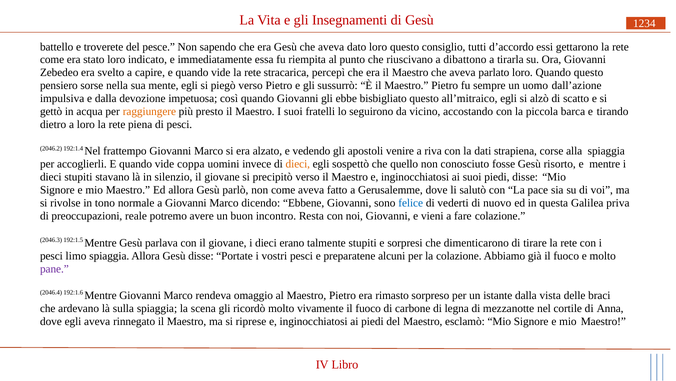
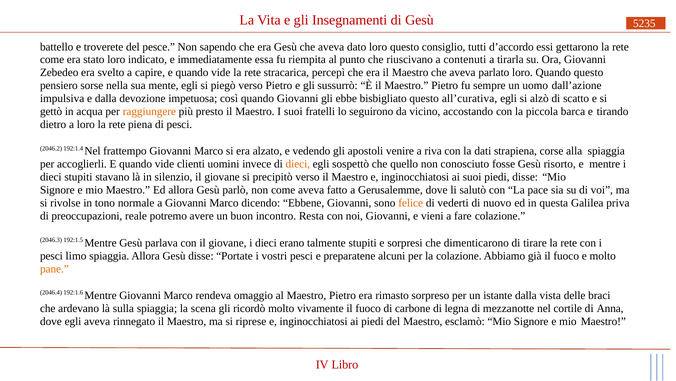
1234: 1234 -> 5235 (644, 23)
dibattono: dibattono -> contenuti (465, 60)
all’mitraico: all’mitraico -> all’curativa (470, 99)
coppa: coppa -> clienti (191, 164)
felice colour: blue -> orange (411, 203)
pane colour: purple -> orange (54, 269)
